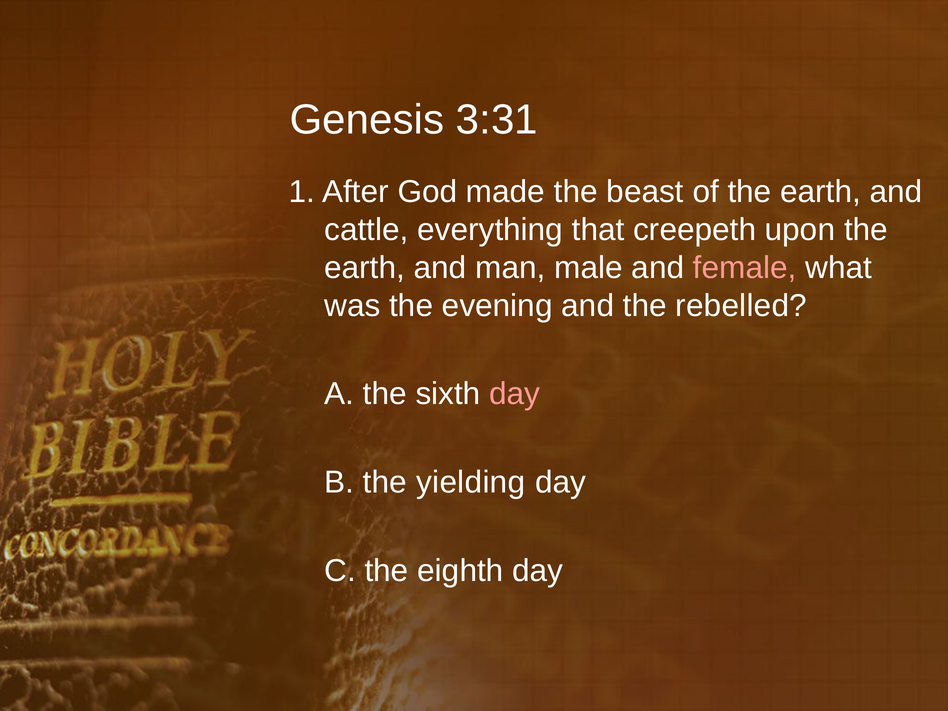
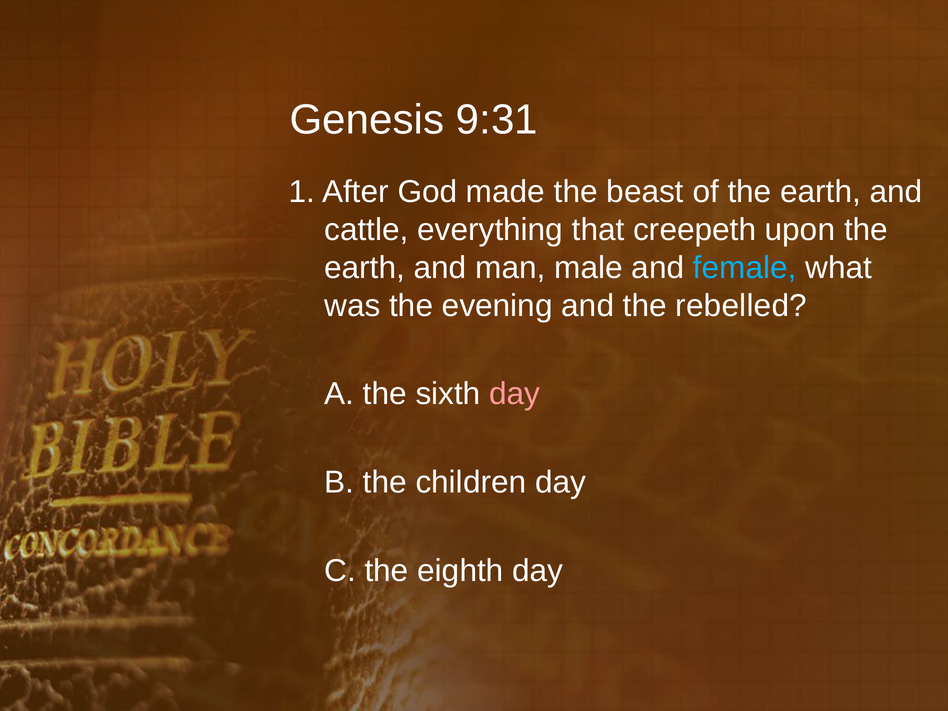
3:31: 3:31 -> 9:31 (497, 120)
female colour: pink -> light blue (745, 268)
yielding: yielding -> children (471, 482)
